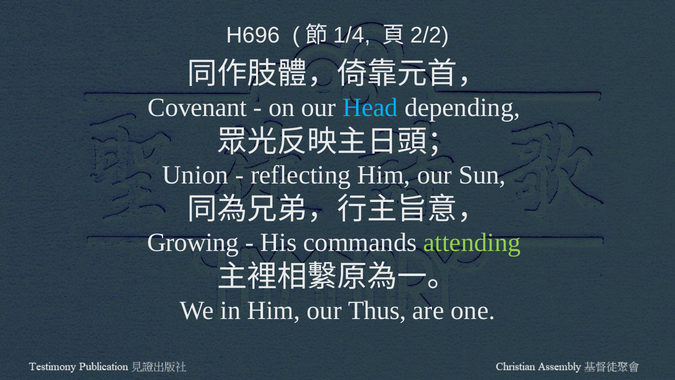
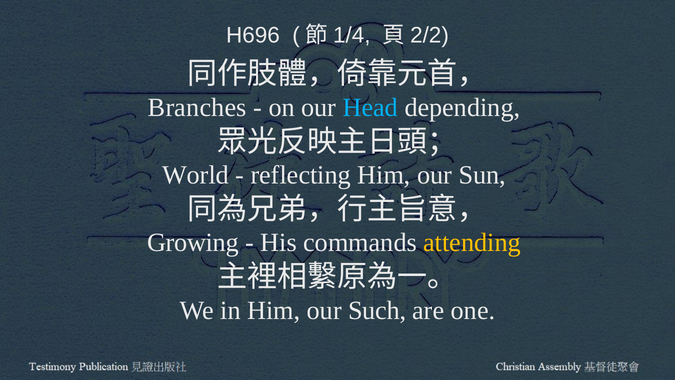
Covenant: Covenant -> Branches (197, 108)
Union: Union -> World (195, 175)
attending colour: light green -> yellow (472, 243)
Thus: Thus -> Such (377, 310)
